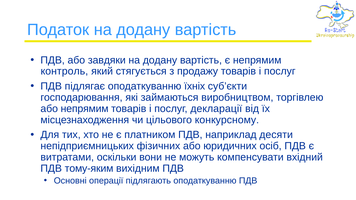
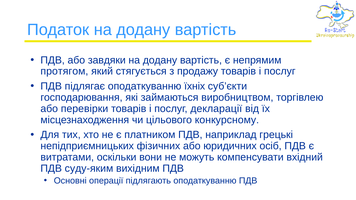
контроль: контроль -> протягом (64, 71)
або непрямим: непрямим -> перевірки (85, 109)
десяти: десяти -> грецькі (276, 135)
тому-яким: тому-яким -> суду-яким (89, 169)
